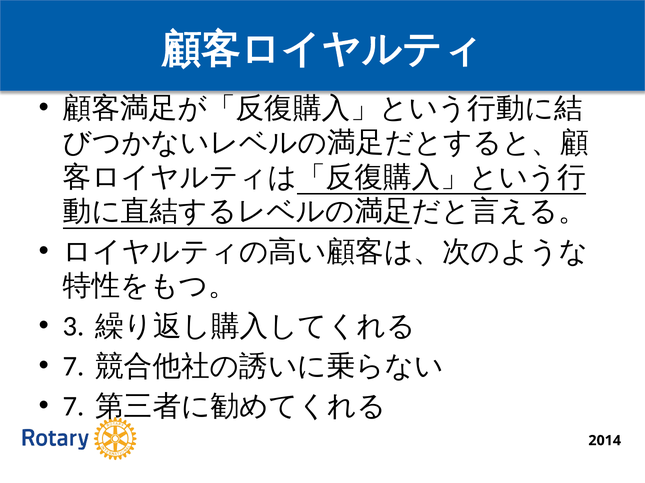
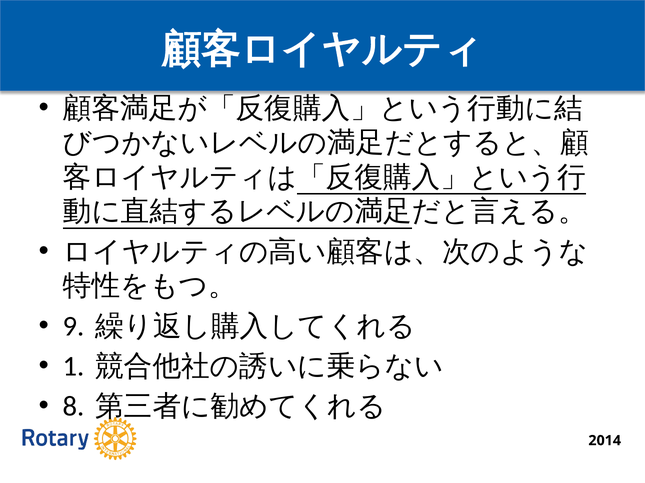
3: 3 -> 9 (74, 327)
7: 7 -> 1 (74, 367)
7: 7 -> 8 (74, 407)
